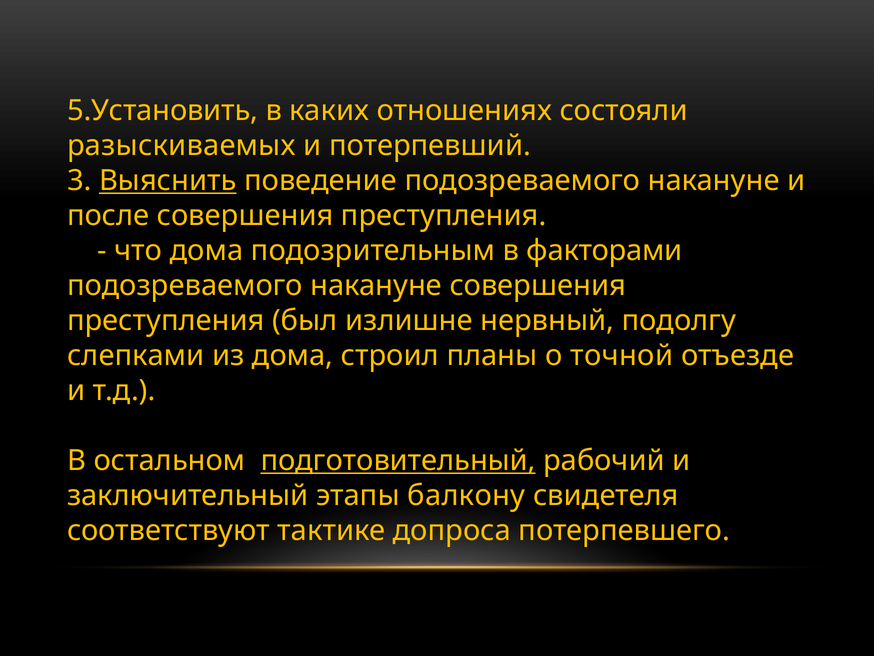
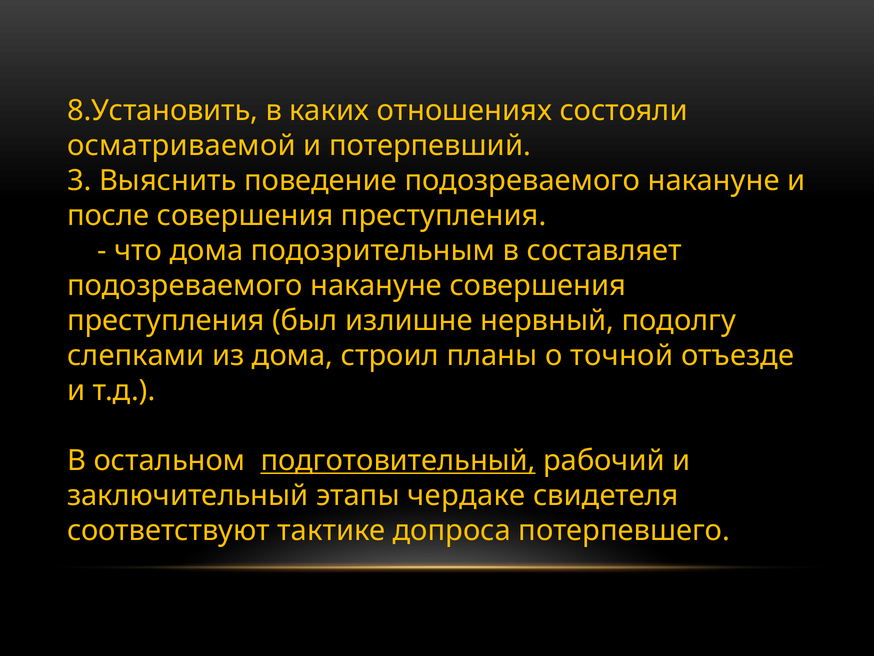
5.Установить: 5.Установить -> 8.Установить (163, 111)
разыскиваемых: разыскиваемых -> осматриваемой (181, 146)
Выяснить underline: present -> none (168, 181)
факторами: факторами -> составляет (604, 250)
балкону: балкону -> чердаке (466, 495)
